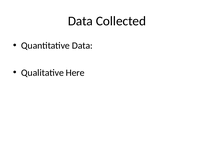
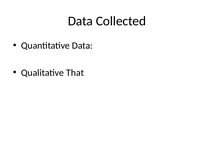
Here: Here -> That (75, 73)
